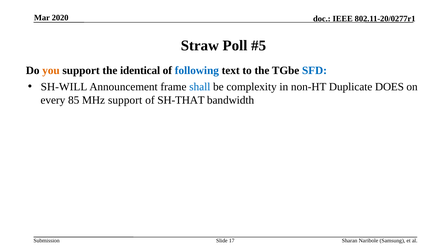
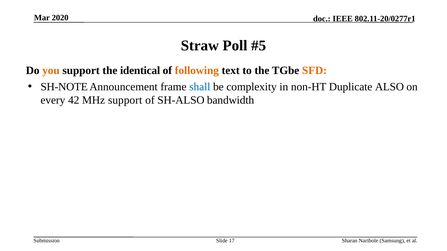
following colour: blue -> orange (197, 71)
SFD colour: blue -> orange (314, 71)
SH-WILL: SH-WILL -> SH-NOTE (64, 87)
DOES: DOES -> ALSO (389, 87)
85: 85 -> 42 (74, 100)
SH-THAT: SH-THAT -> SH-ALSO (181, 100)
